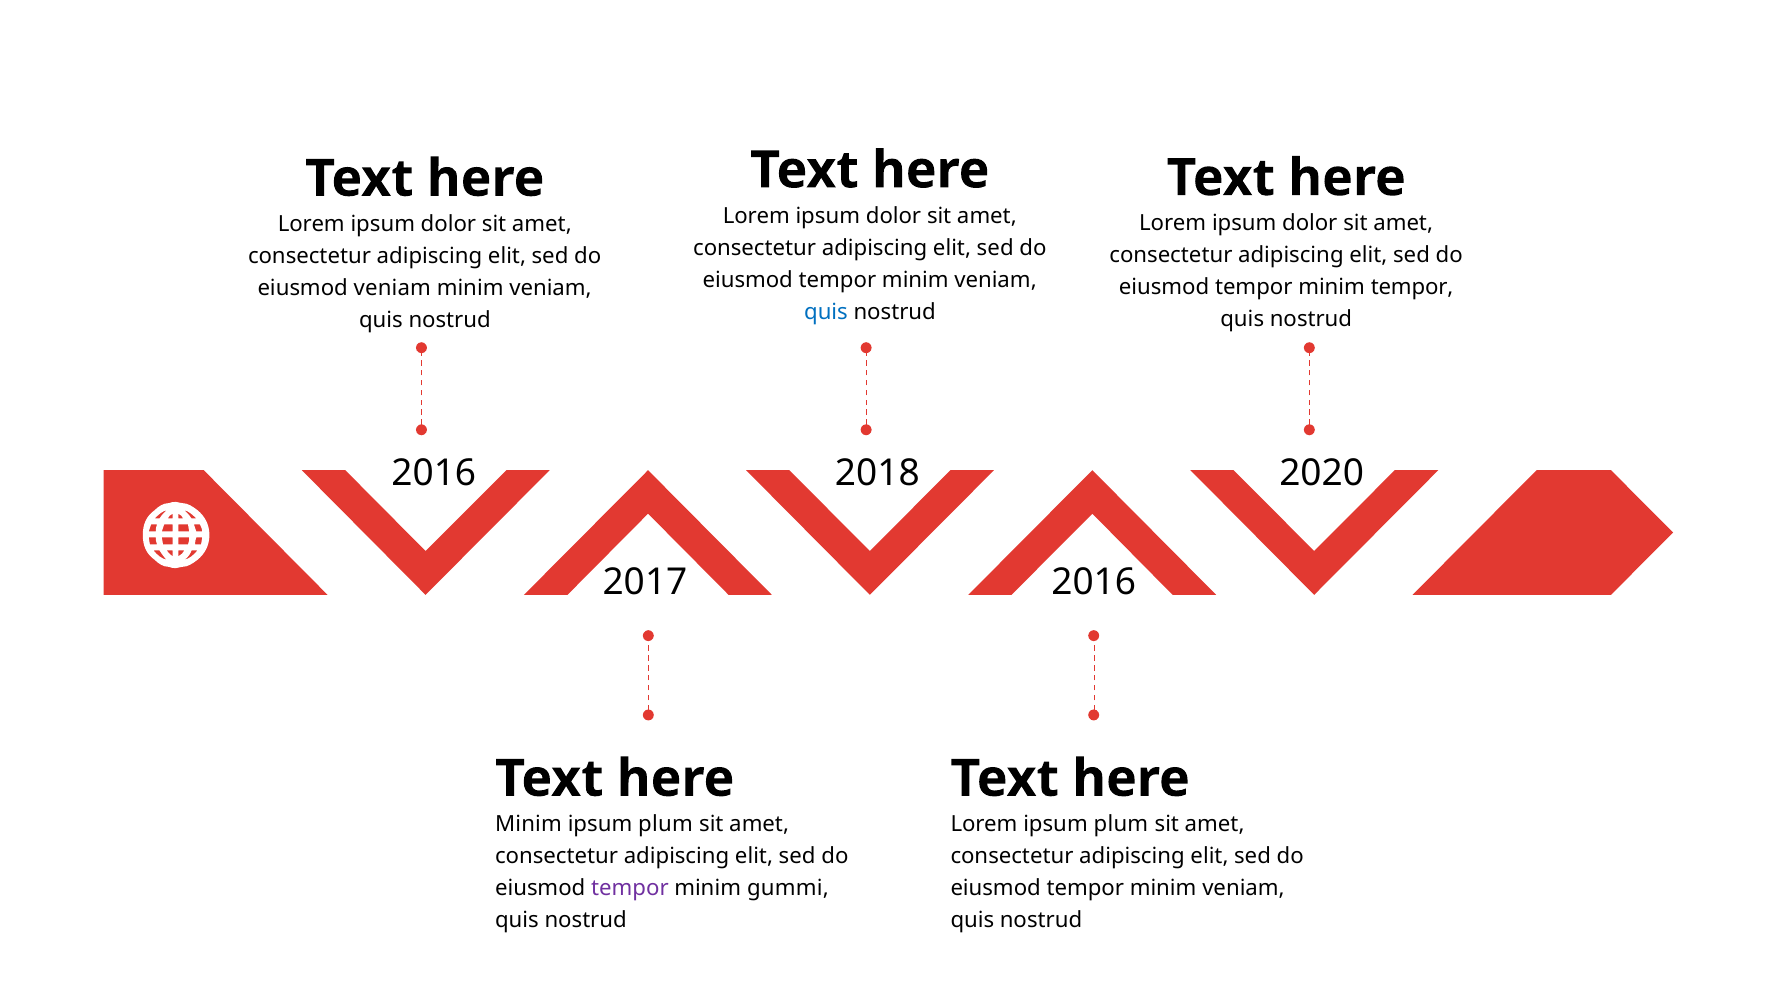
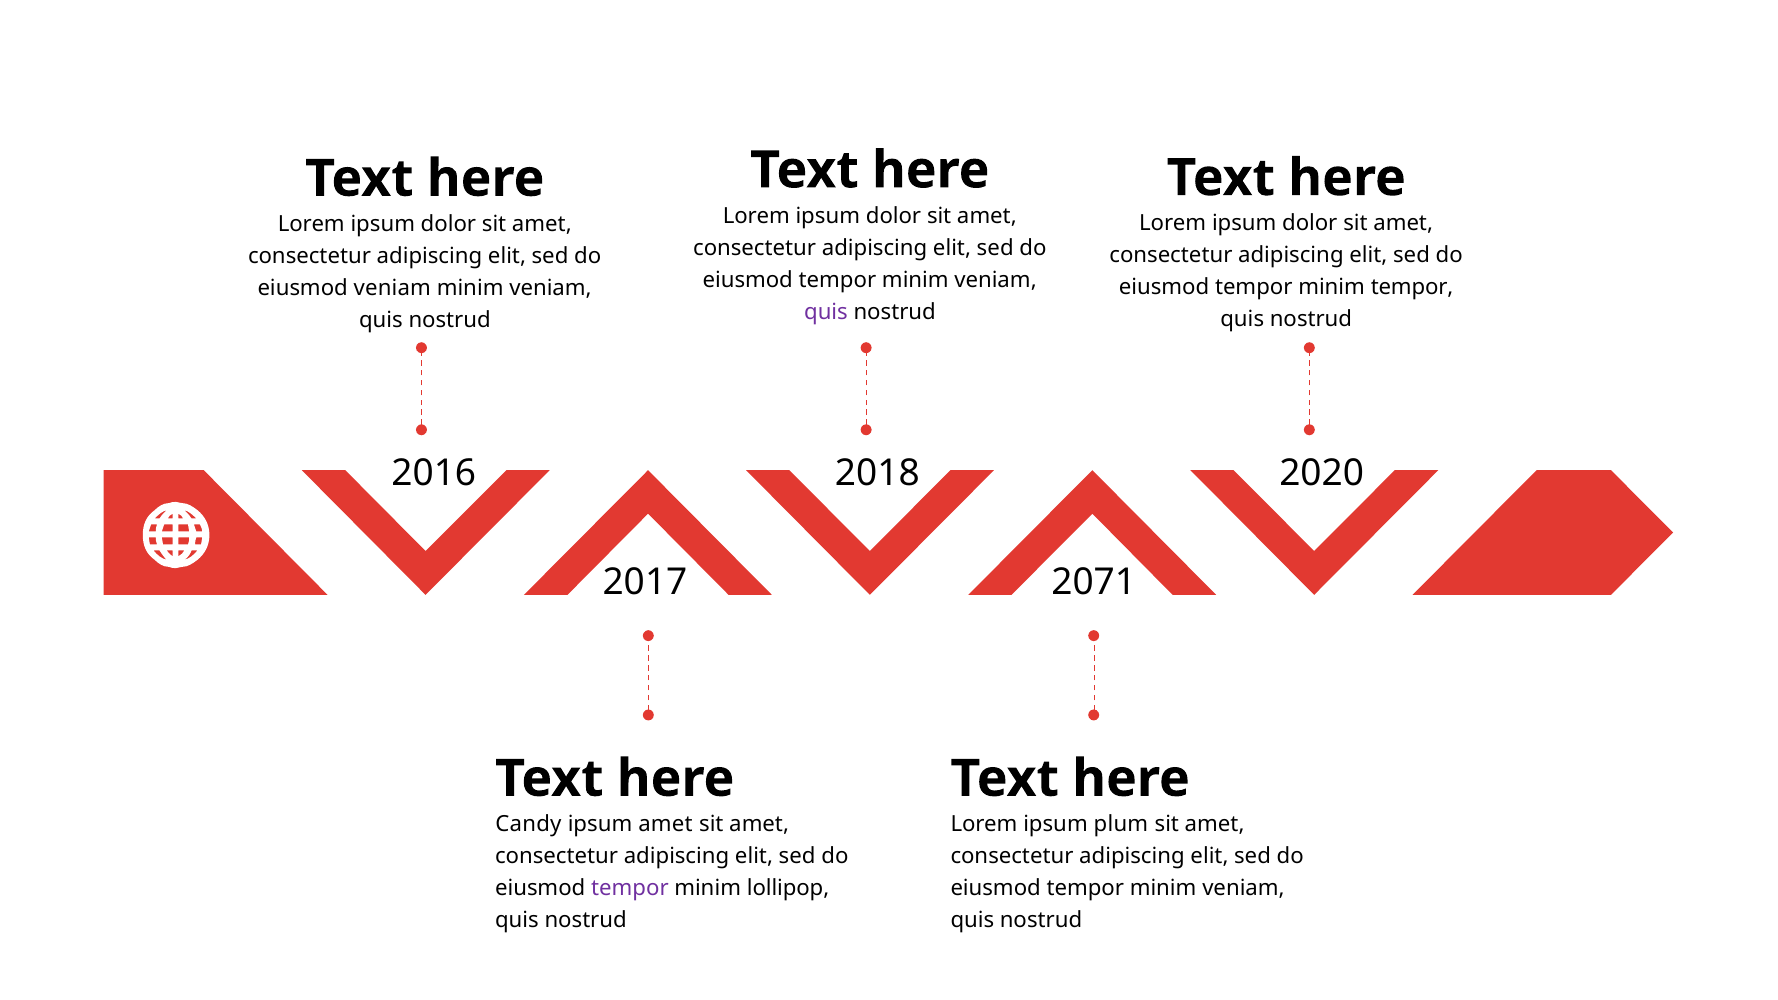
quis colour: blue -> purple (826, 312)
2017 2016: 2016 -> 2071 (1094, 583)
Minim: Minim -> Candy (528, 824)
plum: plum -> amet (666, 824)
gummi: gummi -> lollipop (788, 888)
